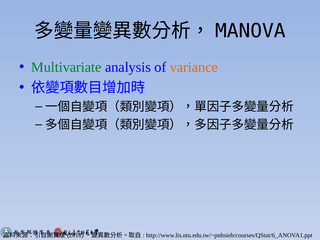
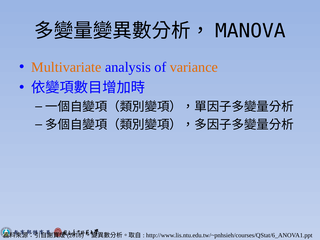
Multivariate colour: green -> orange (66, 67)
